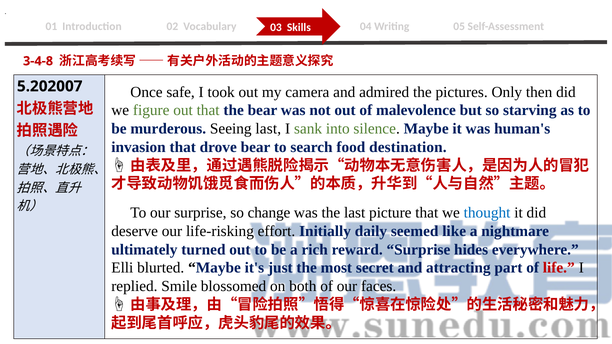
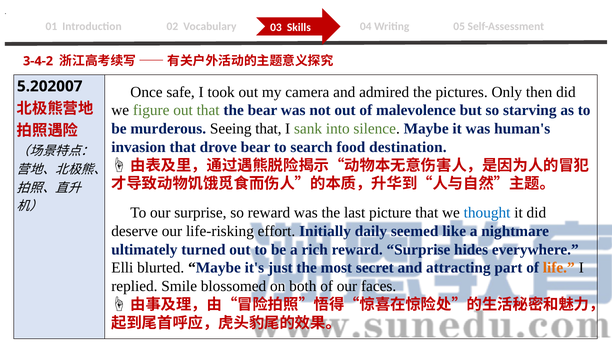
3-4-8: 3-4-8 -> 3-4-2 (38, 61)
Seeing last: last -> that (268, 129)
so change: change -> reward (269, 213)
life colour: red -> orange (559, 268)
